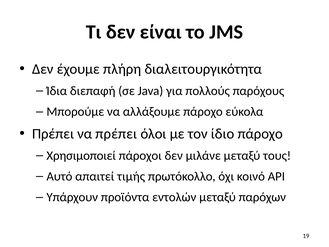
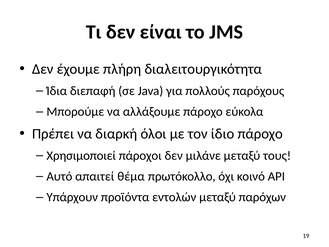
να πρέπει: πρέπει -> διαρκή (116, 134)
τιμής: τιμής -> θέμα (131, 176)
